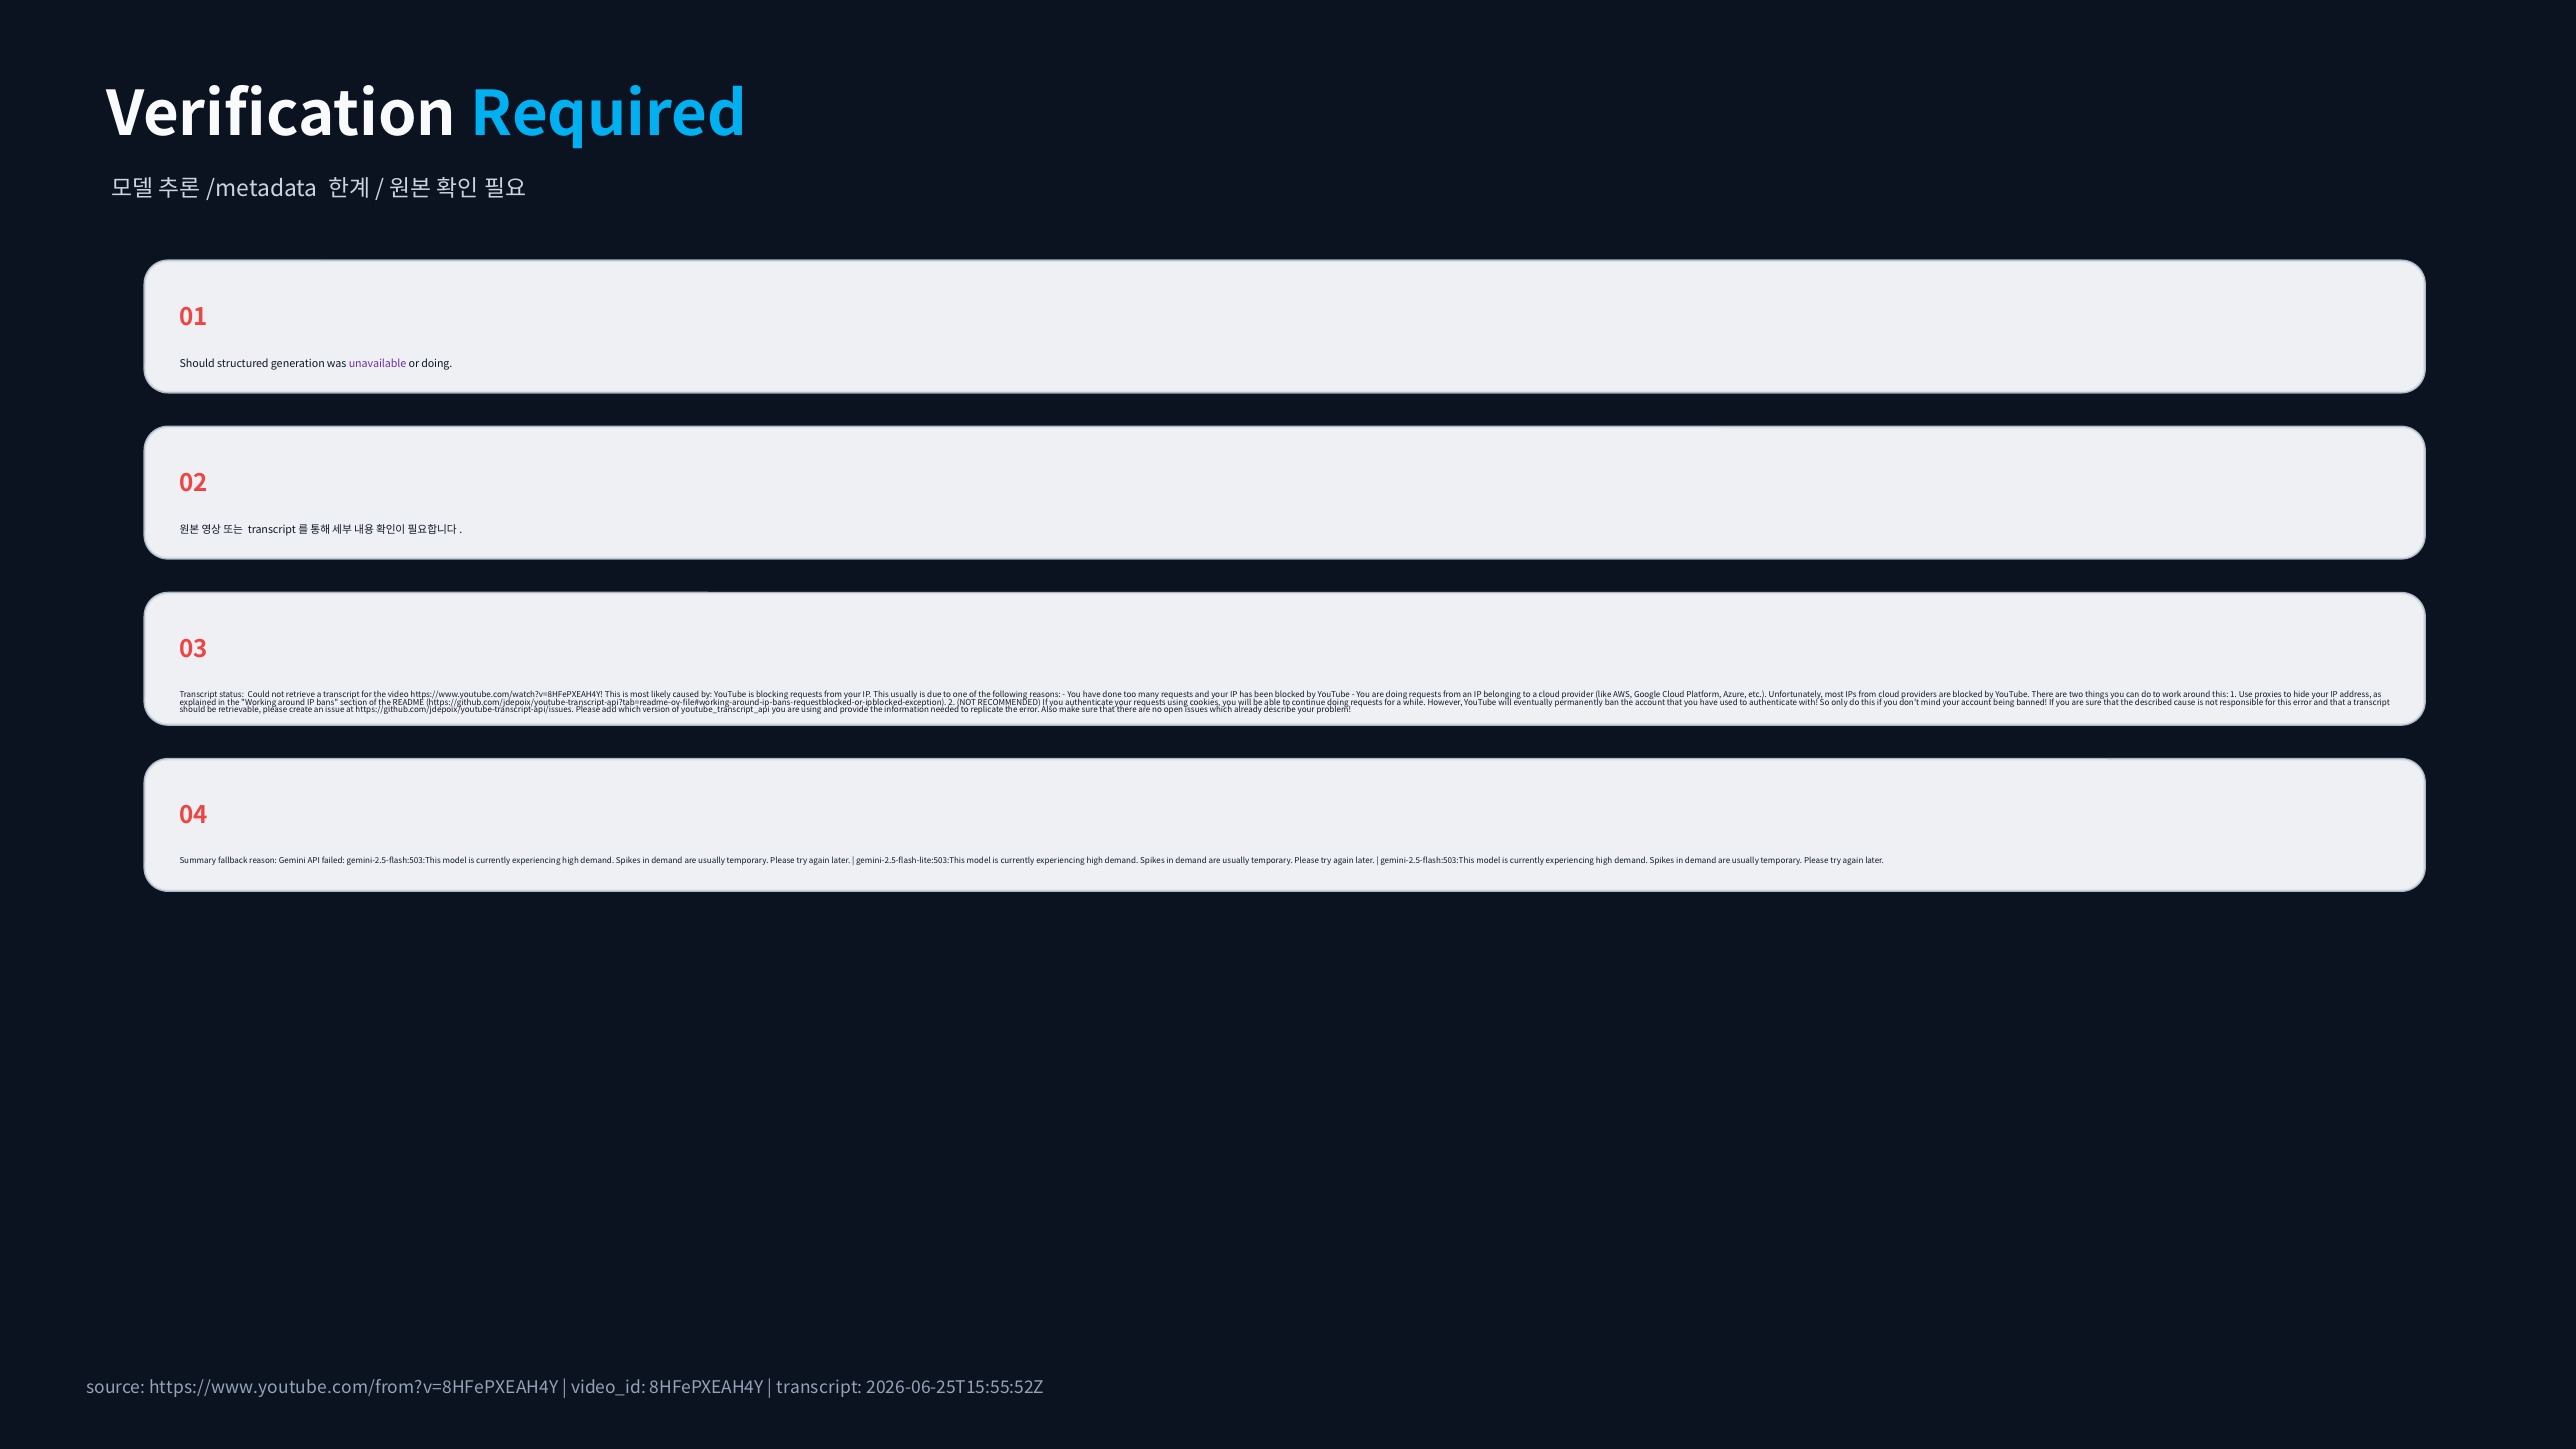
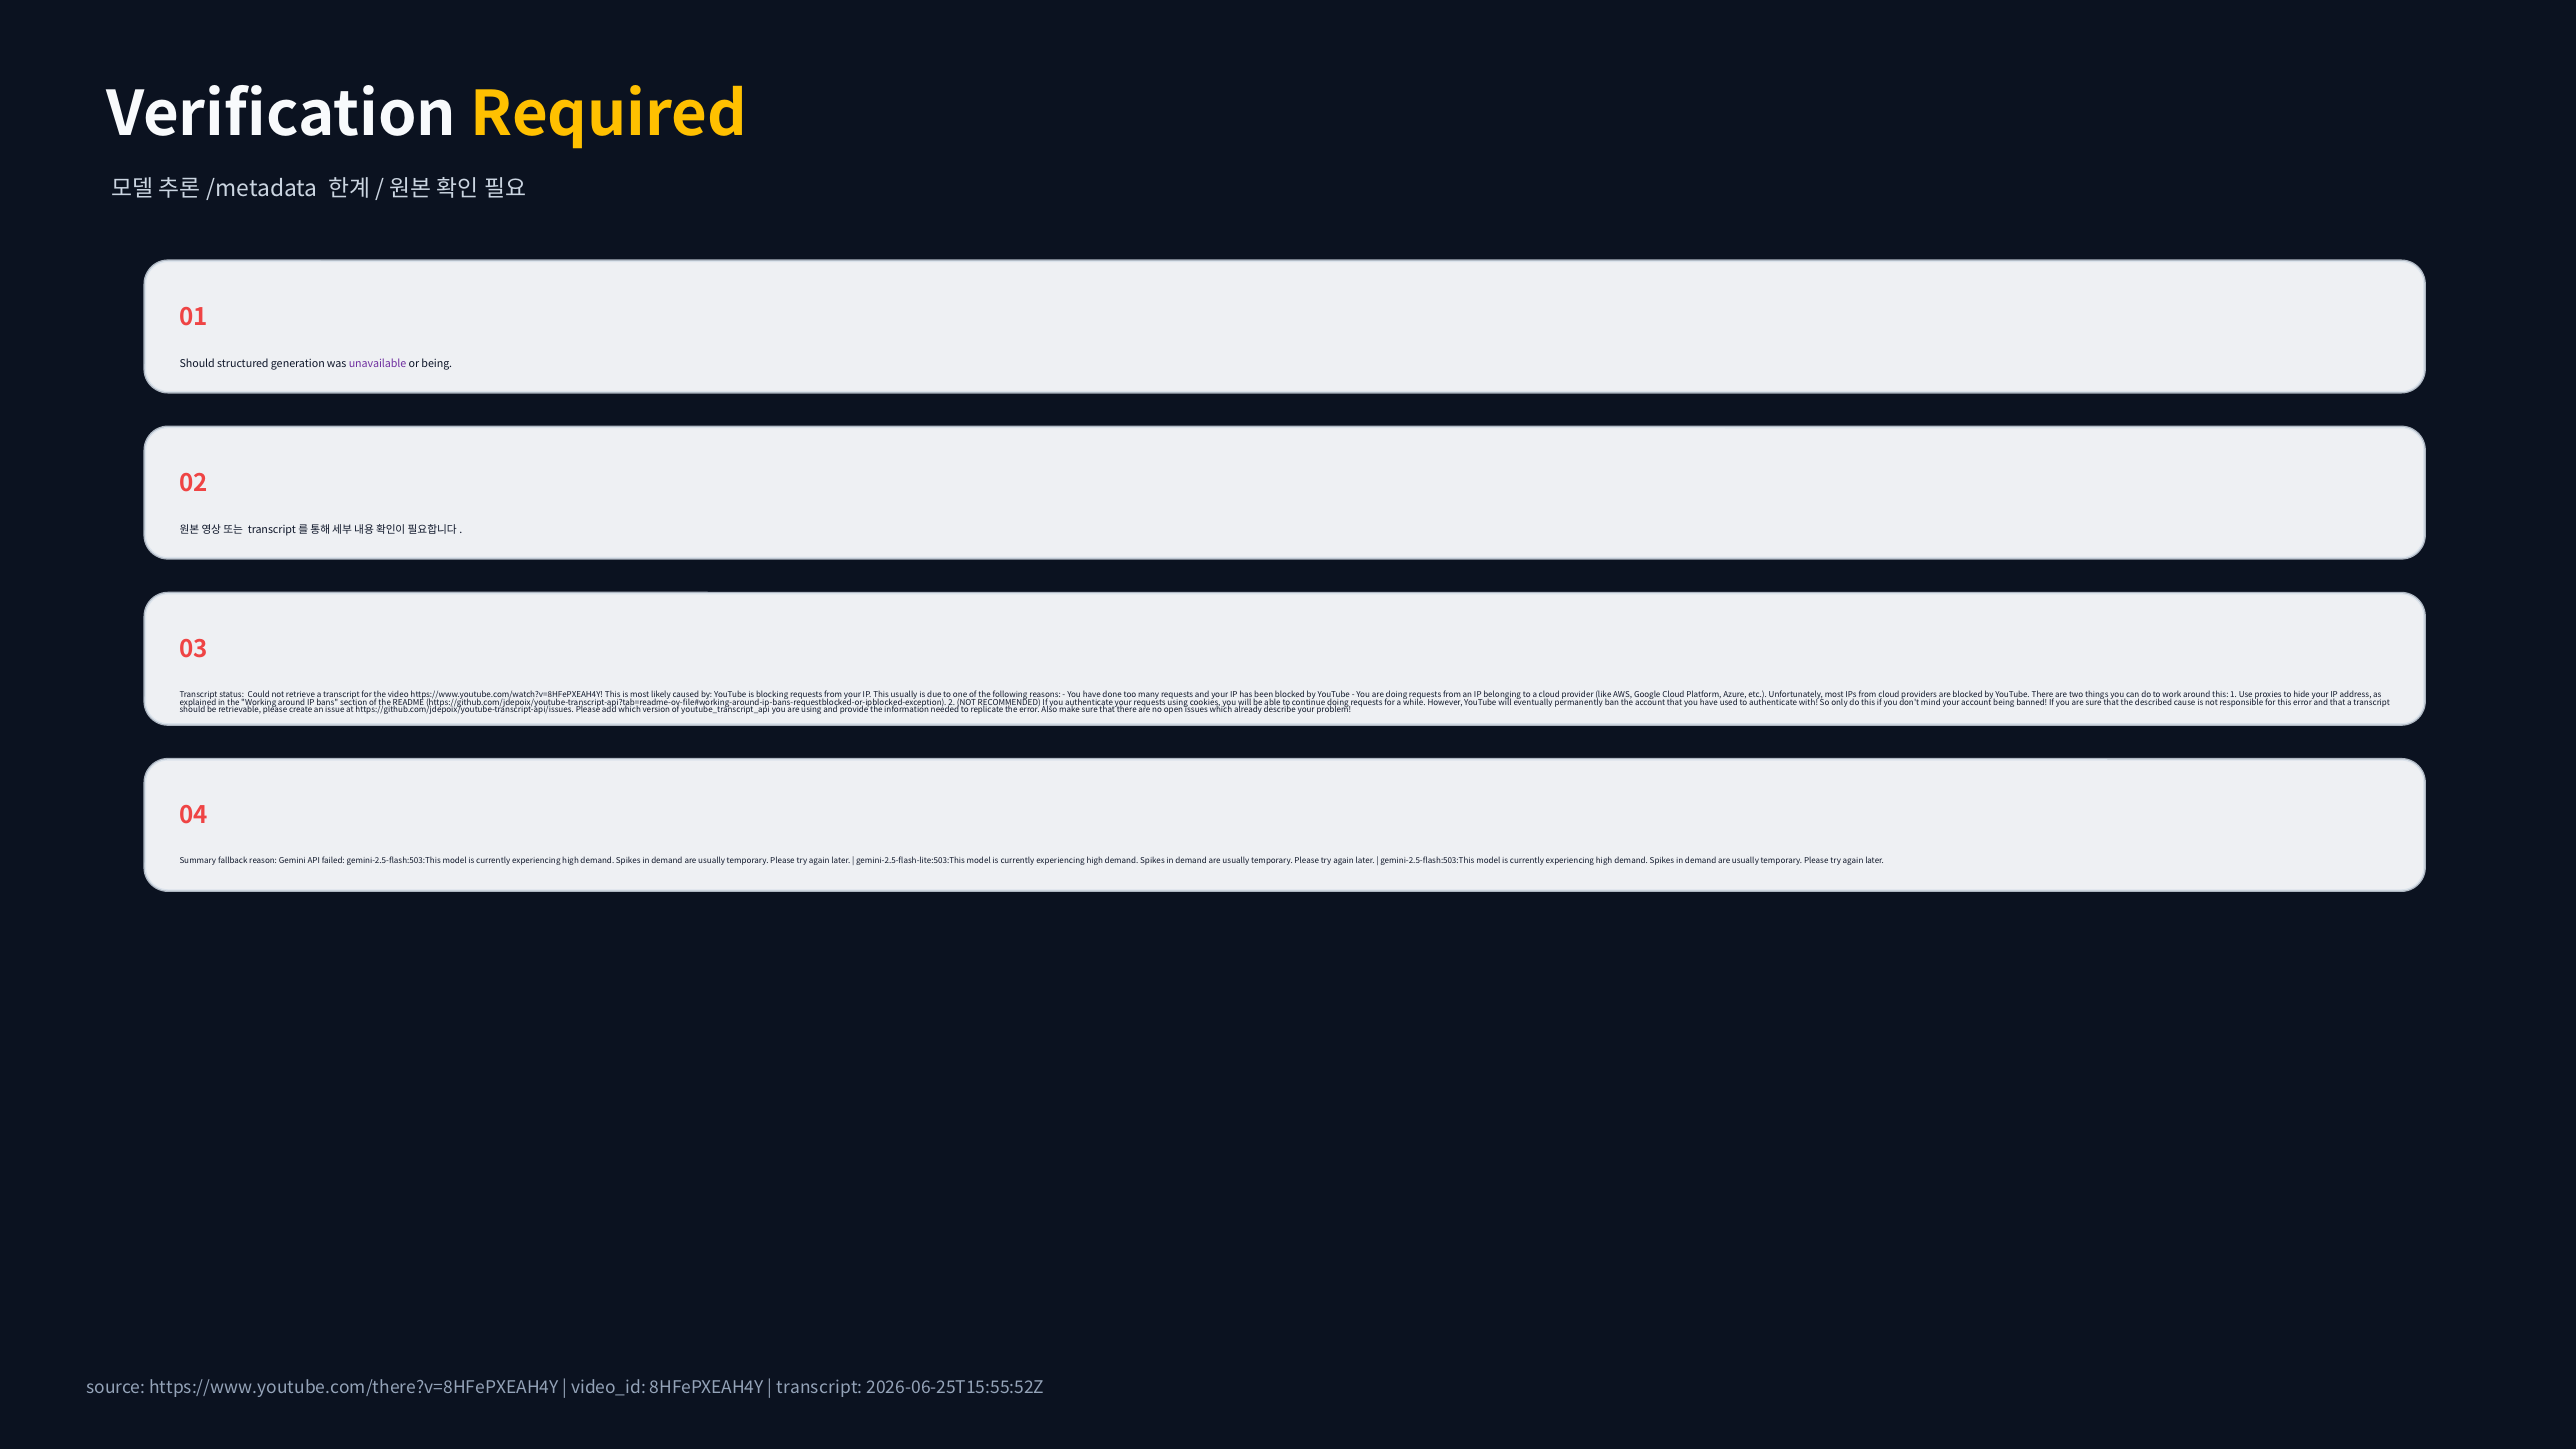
Required colour: light blue -> yellow (609, 115)
or doing: doing -> being (437, 364)
https://www.youtube.com/from?v=8HFePXEAH4Y: https://www.youtube.com/from?v=8HFePXEAH4Y -> https://www.youtube.com/there?v=8HFePXEAH4Y (354, 1387)
